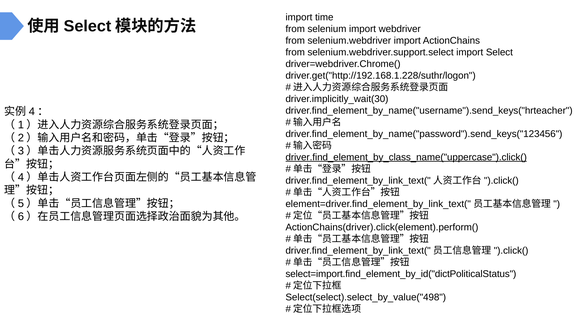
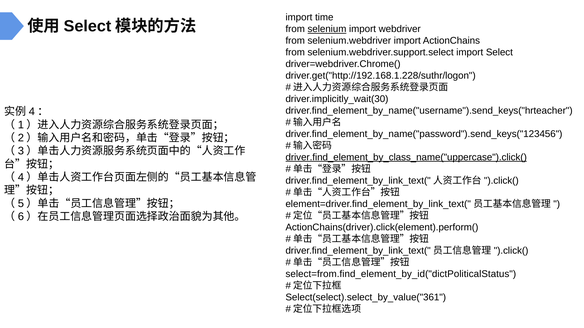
selenium underline: none -> present (327, 29)
select=import.find_element_by_id("dictPoliticalStatus: select=import.find_element_by_id("dictPoliticalStatus -> select=from.find_element_by_id("dictPoliticalStatus (401, 274)
Select(select).select_by_value("498: Select(select).select_by_value("498 -> Select(select).select_by_value("361 (366, 298)
